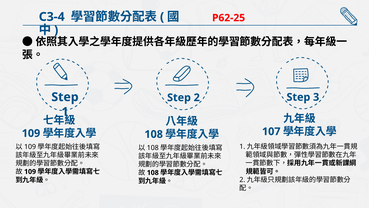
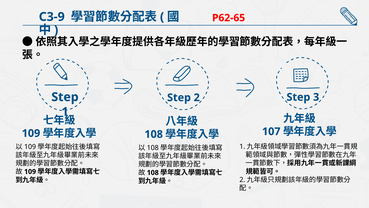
C3-4: C3-4 -> C3-9 (52, 17)
P62-25: P62-25 -> P62-65 (229, 18)
